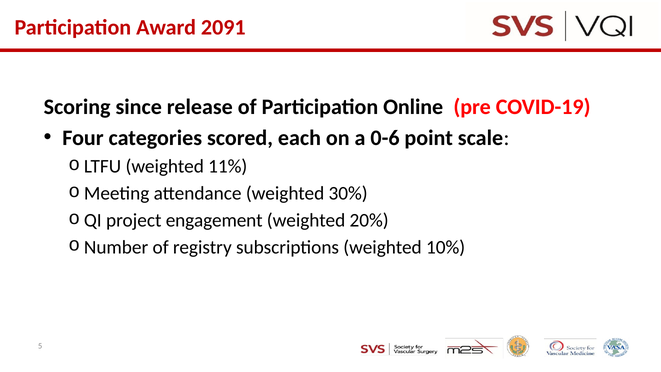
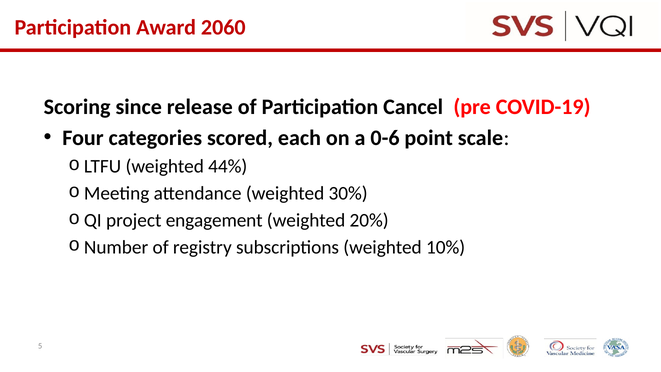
2091: 2091 -> 2060 (223, 28)
Online: Online -> Cancel (413, 107)
11%: 11% -> 44% (228, 166)
